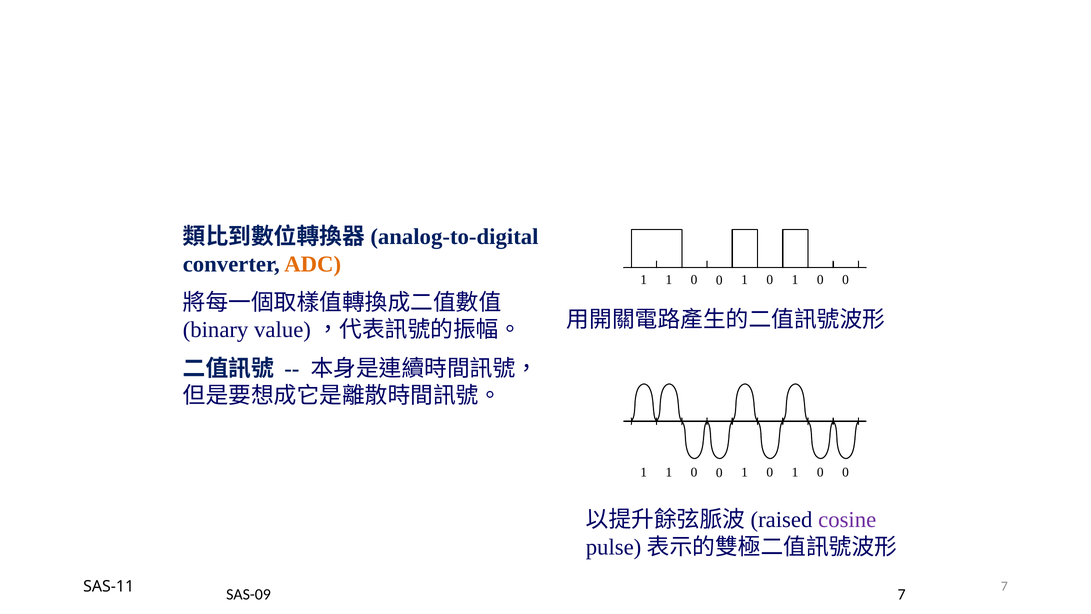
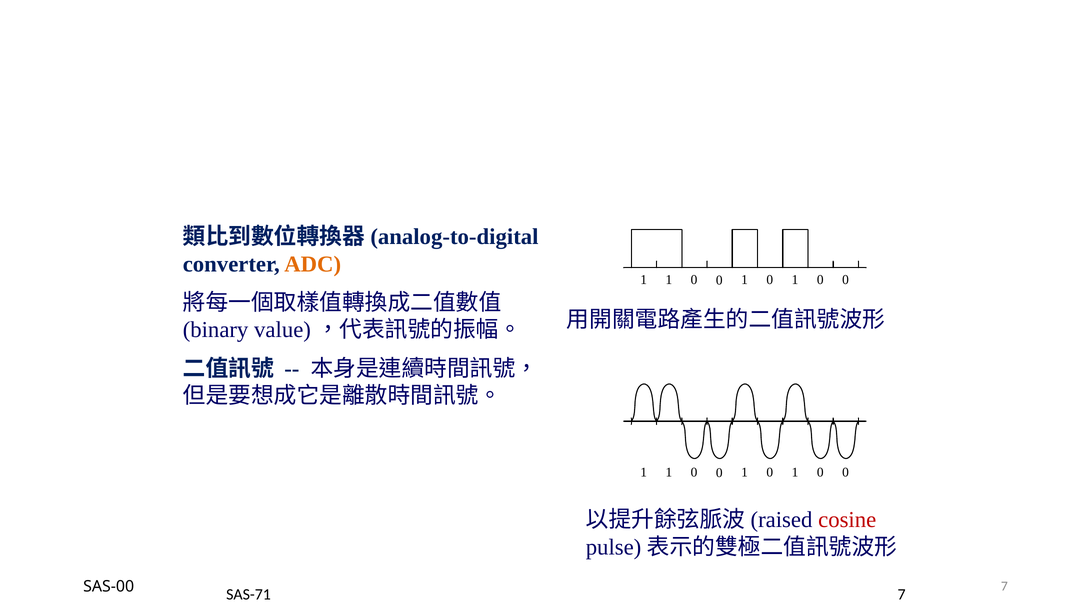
cosine colour: purple -> red (847, 519)
SAS-11: SAS-11 -> SAS-00 (109, 586)
SAS-09: SAS-09 -> SAS-71 (249, 594)
